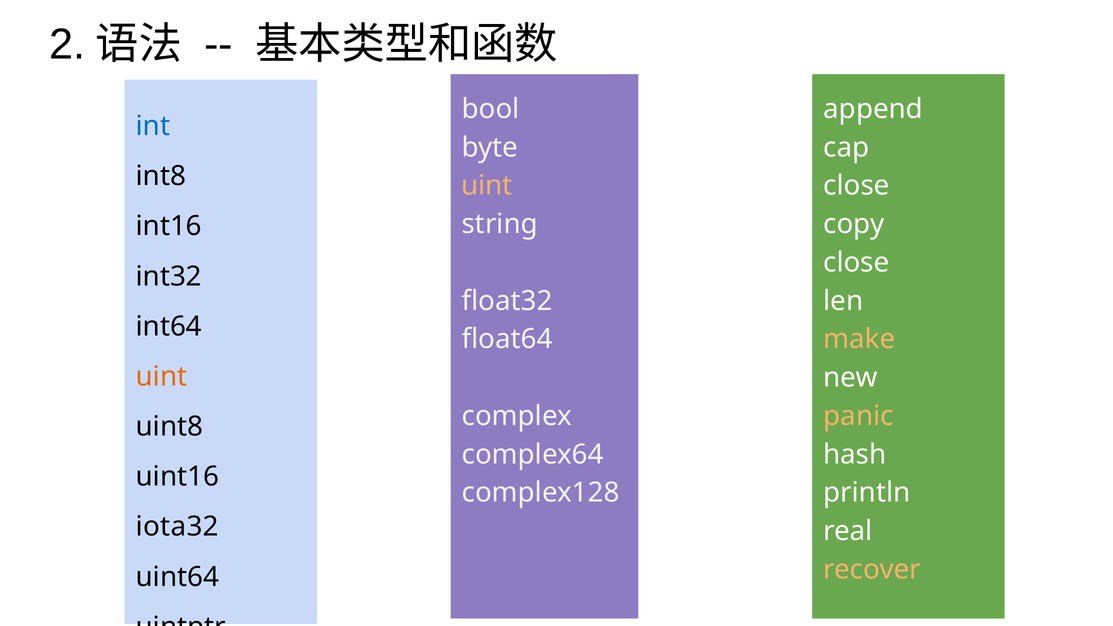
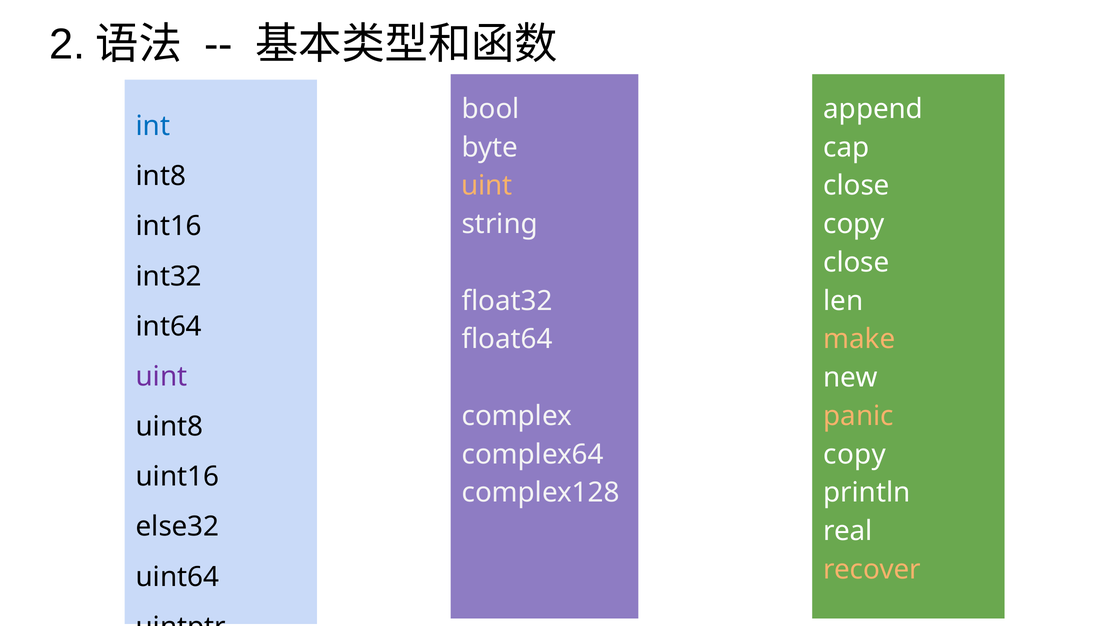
uint colour: orange -> purple (162, 377)
hash: hash -> copy (855, 454)
iota32: iota32 -> else32 (178, 527)
